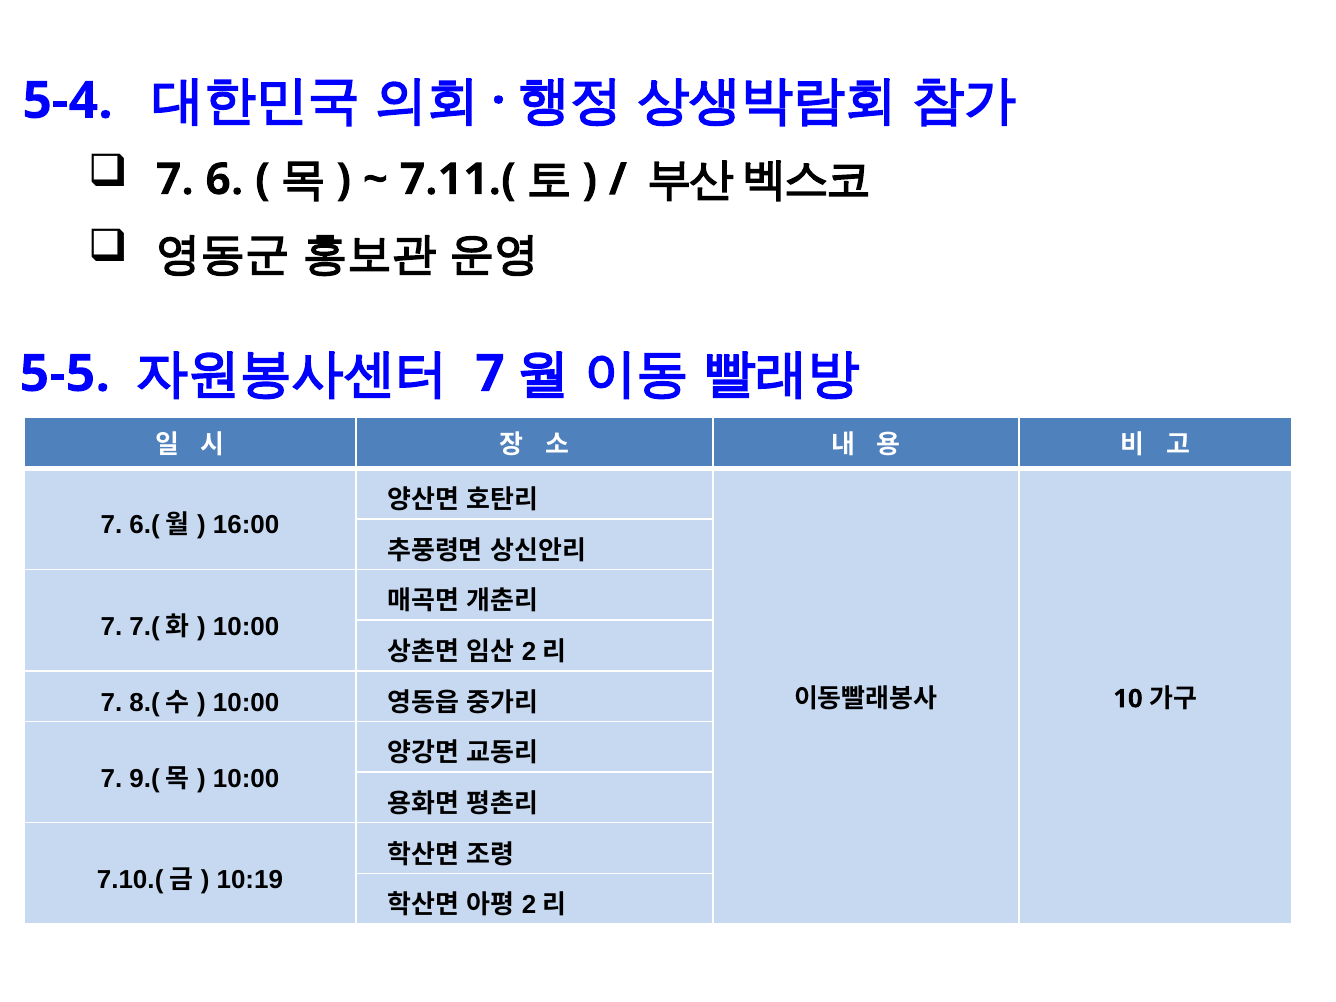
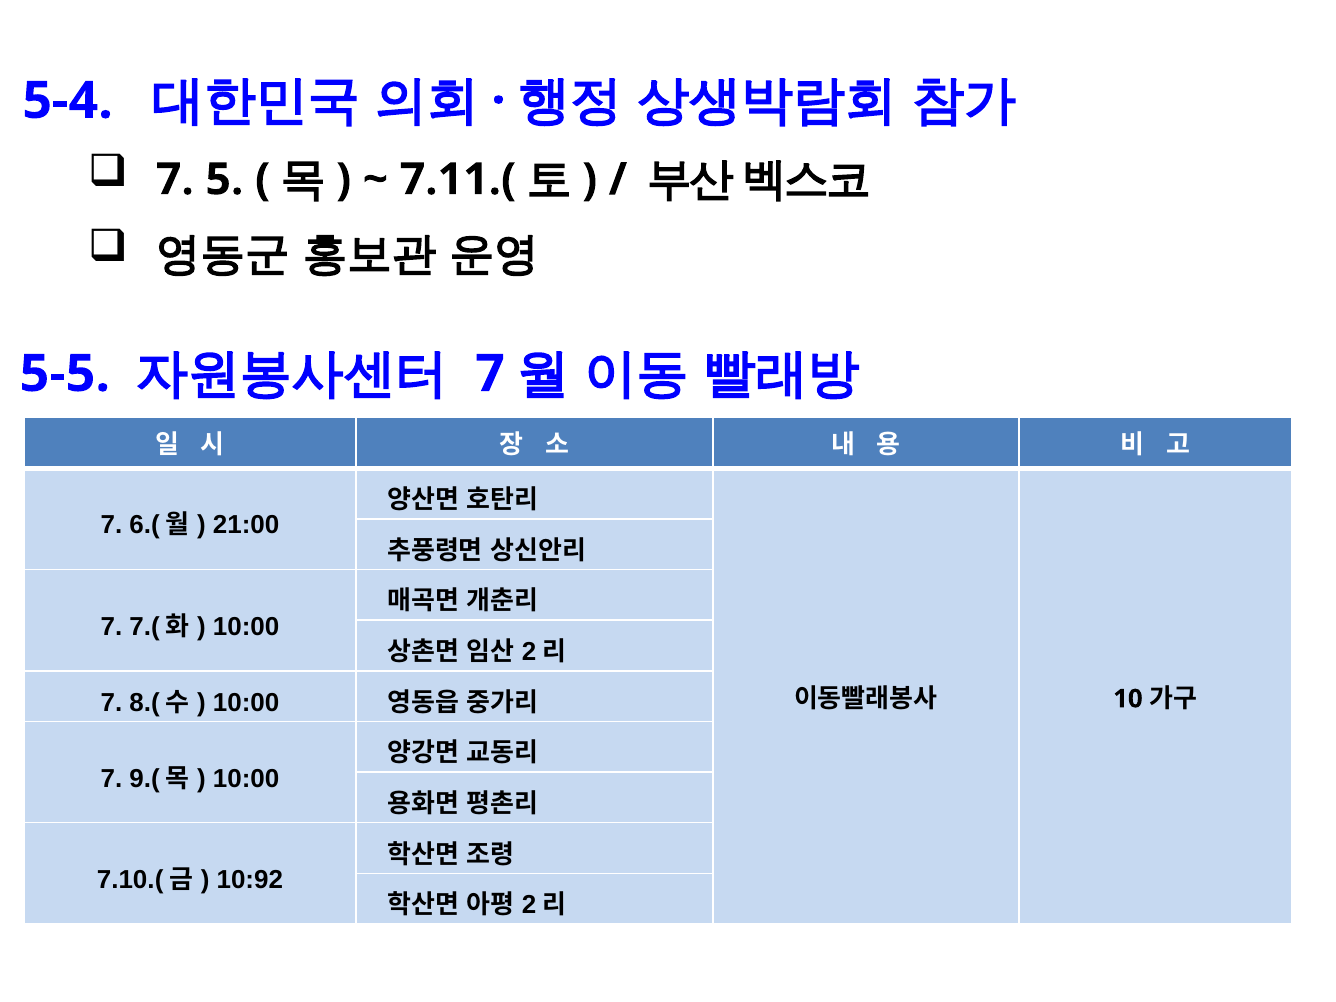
6: 6 -> 5 (224, 180)
16:00: 16:00 -> 21:00 (246, 525)
10:19: 10:19 -> 10:92 (250, 880)
